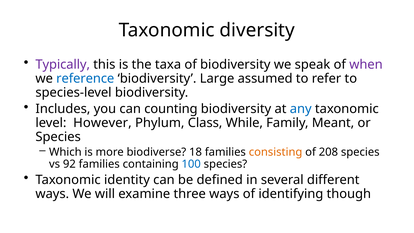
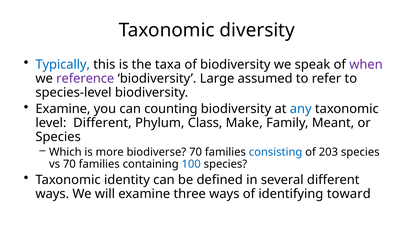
Typically colour: purple -> blue (63, 65)
reference colour: blue -> purple (85, 79)
Includes: Includes -> Examine (63, 109)
level However: However -> Different (102, 123)
While: While -> Make (244, 123)
biodiverse 18: 18 -> 70 (196, 152)
consisting colour: orange -> blue (276, 152)
208: 208 -> 203 (328, 152)
vs 92: 92 -> 70 (69, 164)
though: though -> toward (349, 194)
